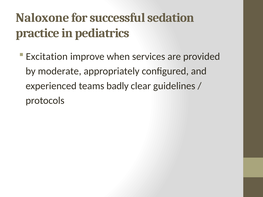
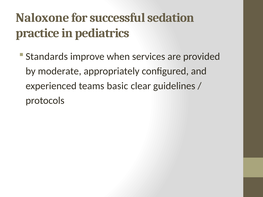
Excitation: Excitation -> Standards (47, 57)
badly: badly -> basic (117, 86)
